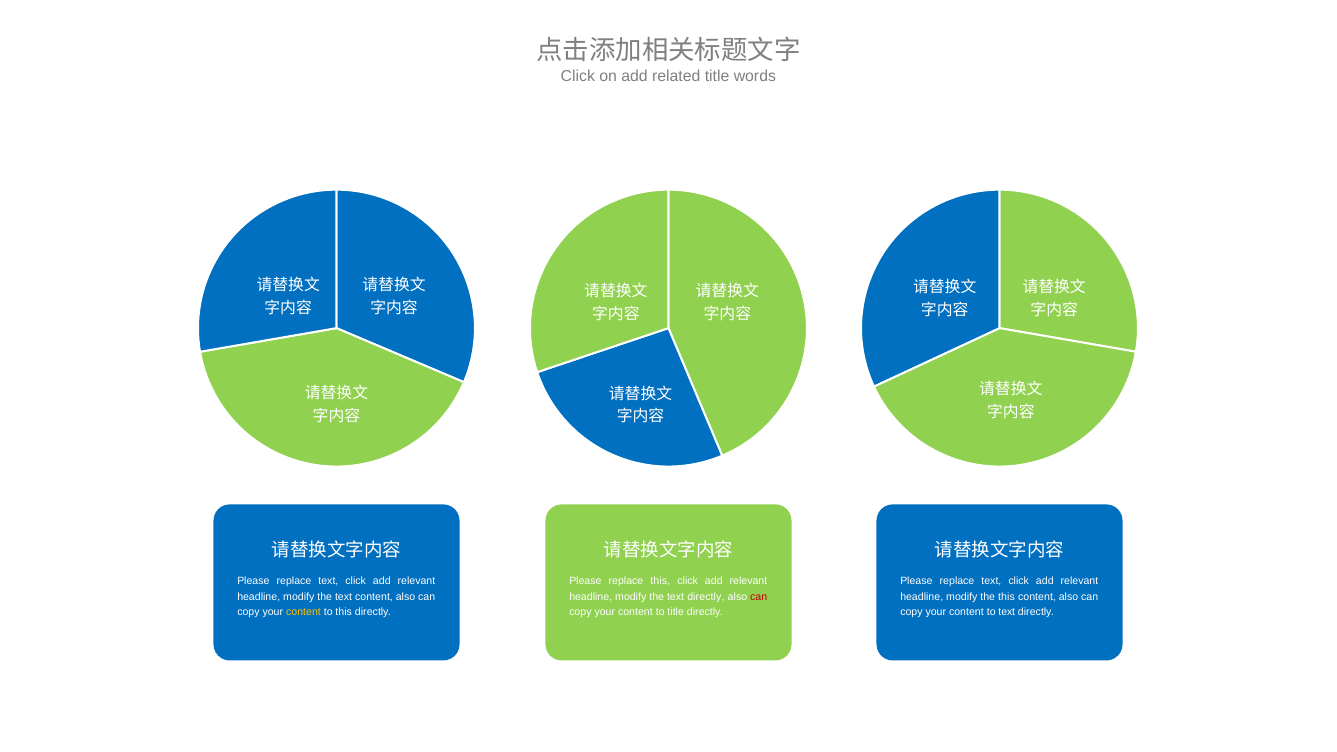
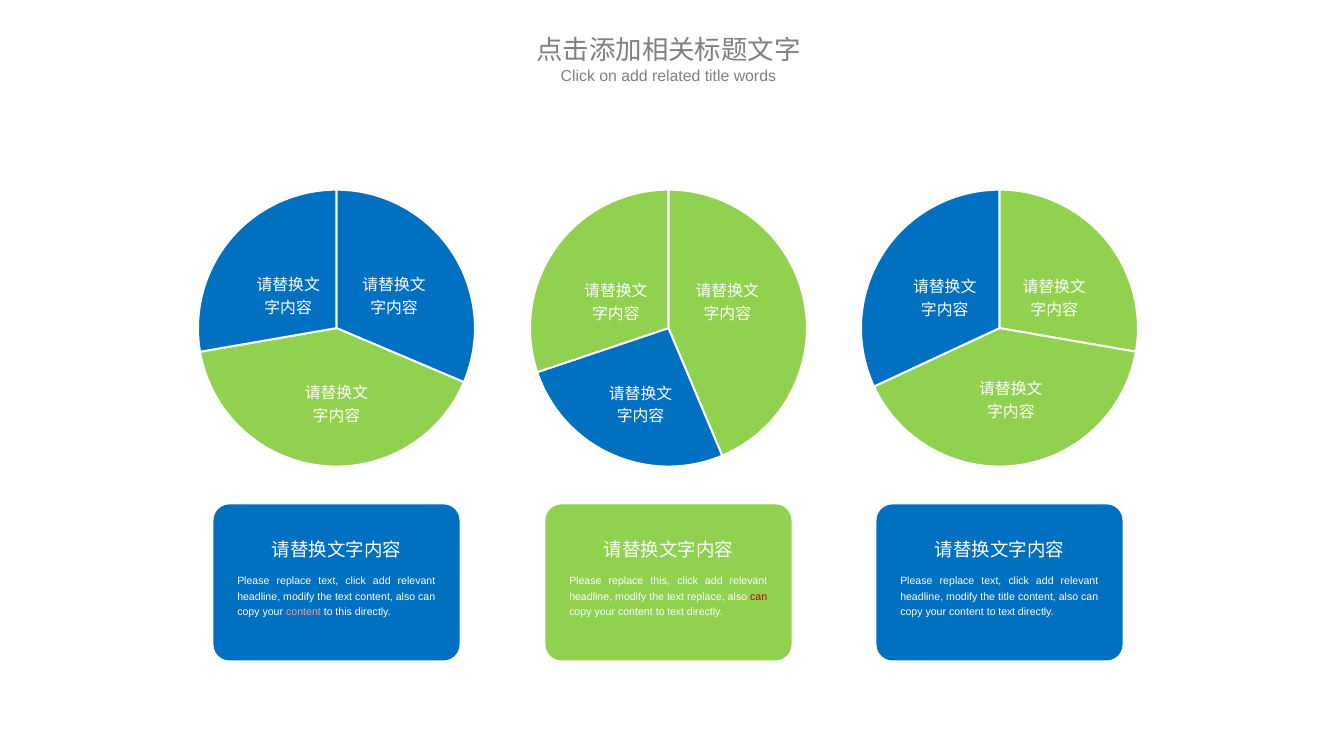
the text directly: directly -> replace (706, 597)
the this: this -> title (1007, 597)
content colour: yellow -> pink (303, 612)
title: title -> text (676, 612)
